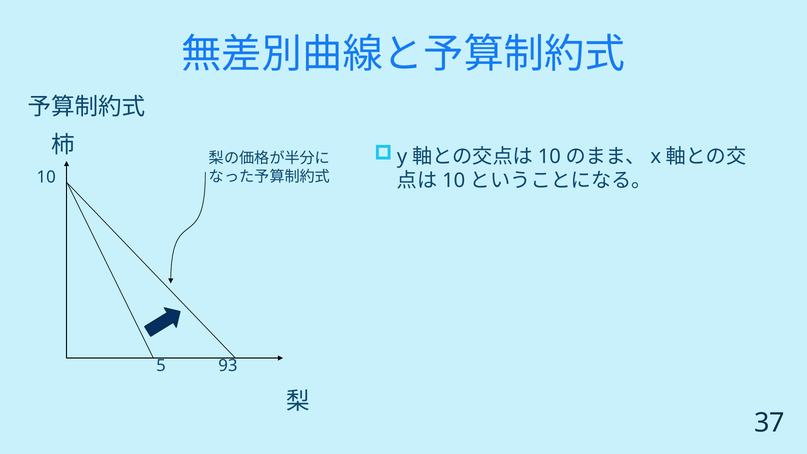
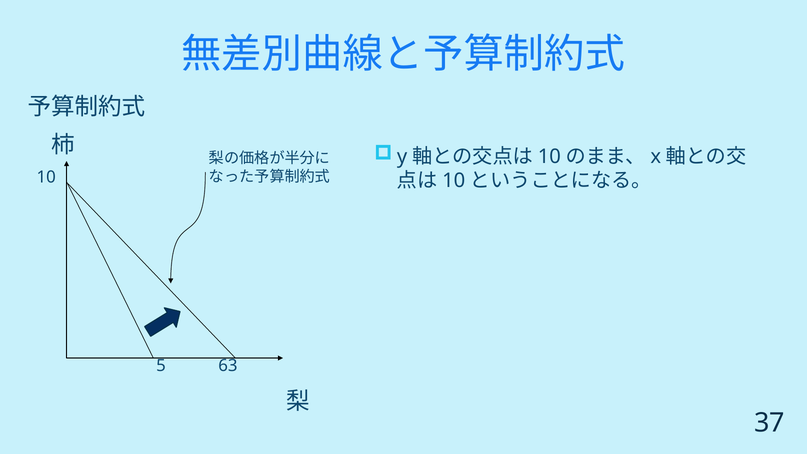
93: 93 -> 63 (228, 366)
